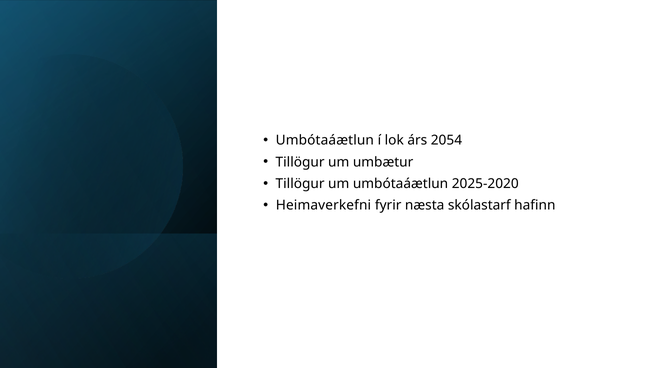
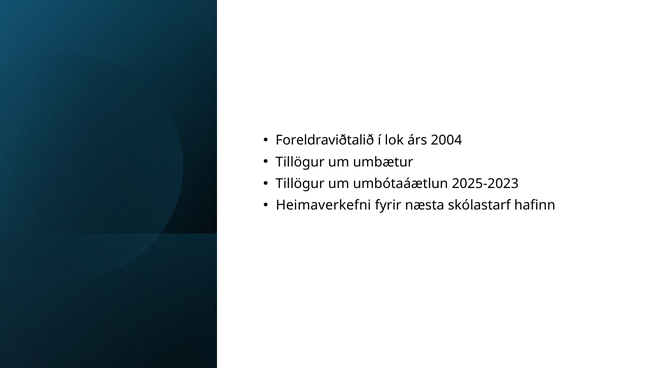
Umbótaáætlun: Umbótaáætlun -> Foreldraviðtalið (325, 141)
2054: 2054 -> 2004 (446, 141)
2025-2020: 2025-2020 -> 2025-2023 (485, 184)
